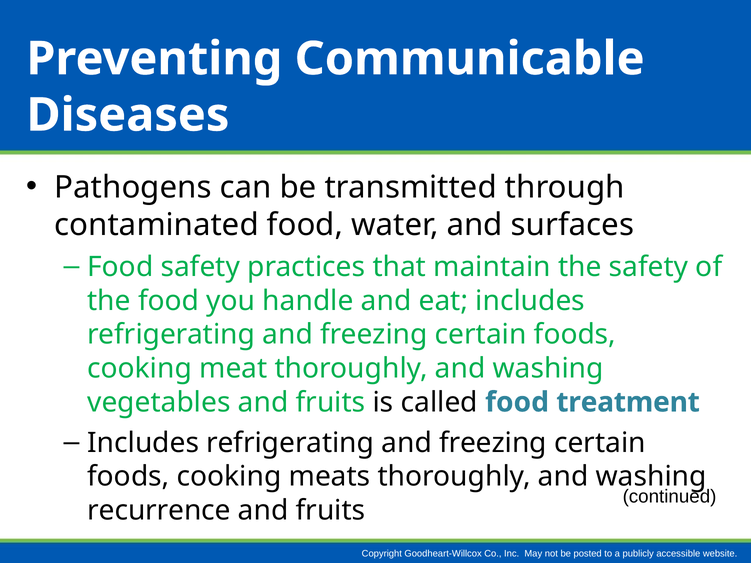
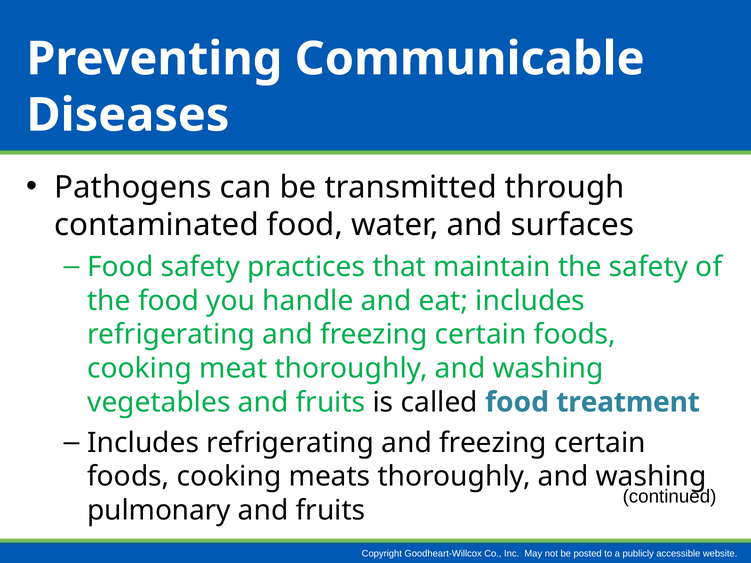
recurrence: recurrence -> pulmonary (159, 511)
